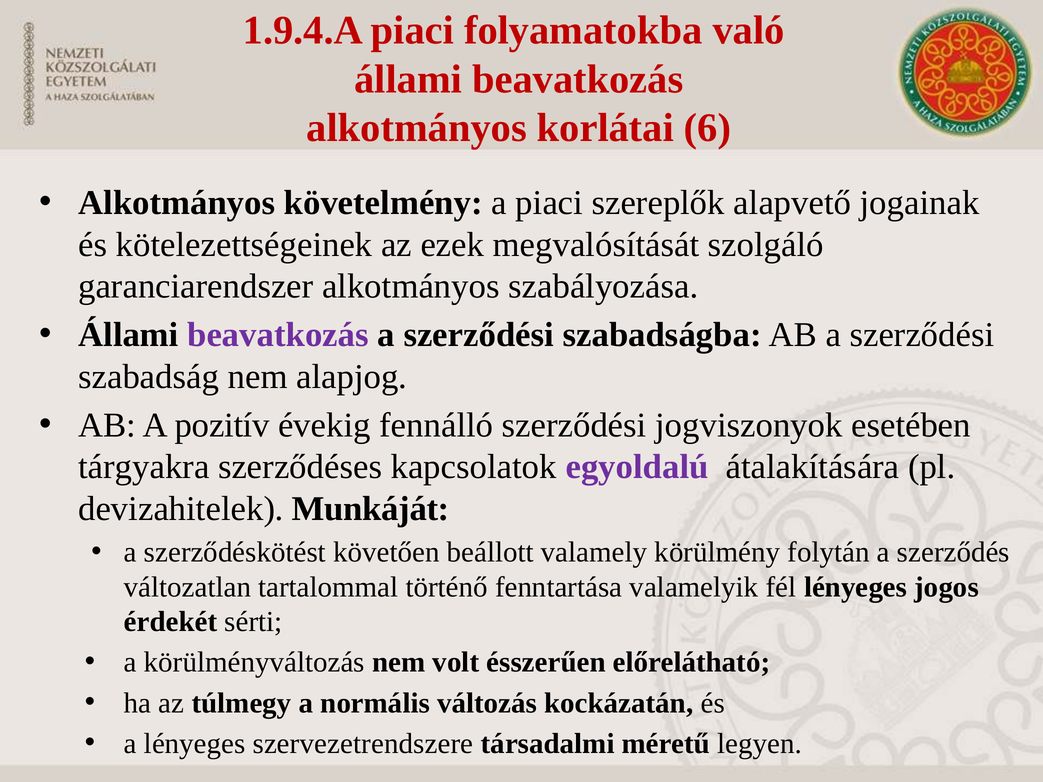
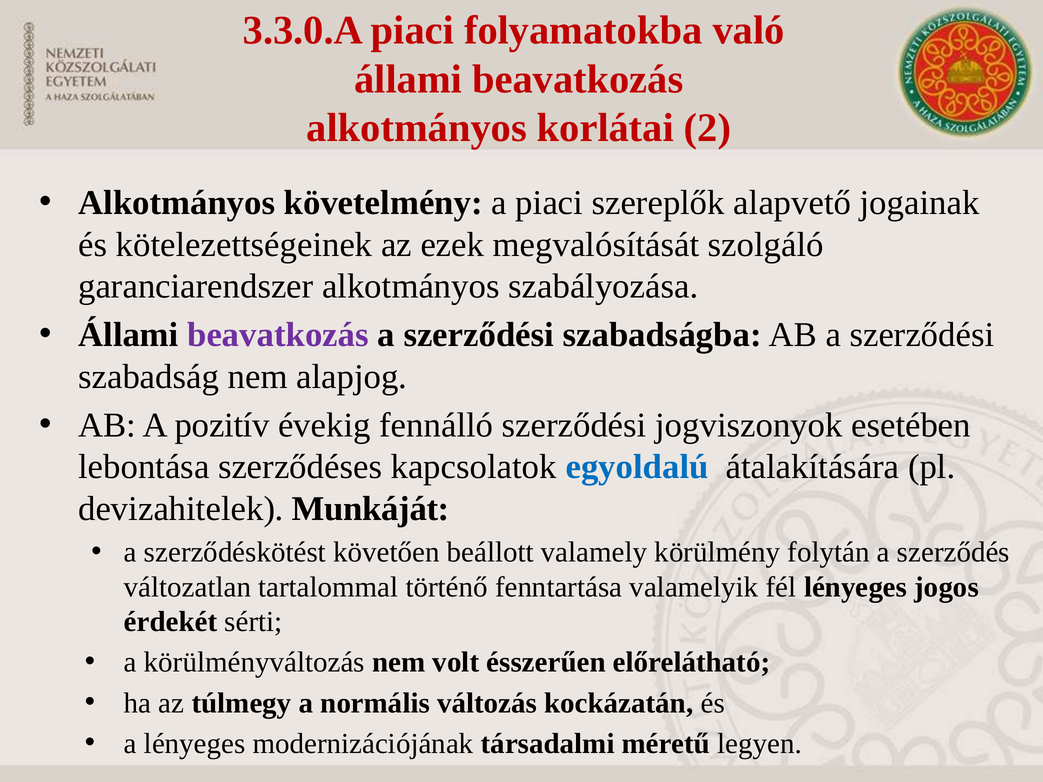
1.9.4.A: 1.9.4.A -> 3.3.0.A (303, 31)
6: 6 -> 2 (708, 128)
tárgyakra: tárgyakra -> lebontása (144, 467)
egyoldalú colour: purple -> blue (637, 467)
szervezetrendszere: szervezetrendszere -> modernizációjának (363, 744)
